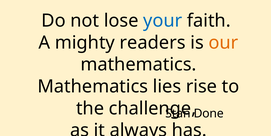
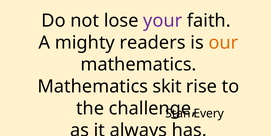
your colour: blue -> purple (163, 21)
lies: lies -> skit (167, 86)
Done: Done -> Every (209, 113)
